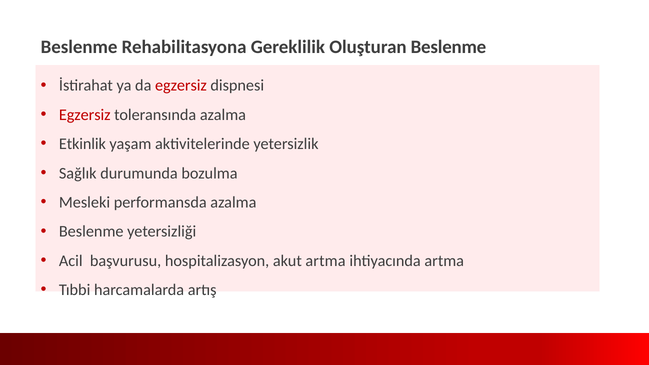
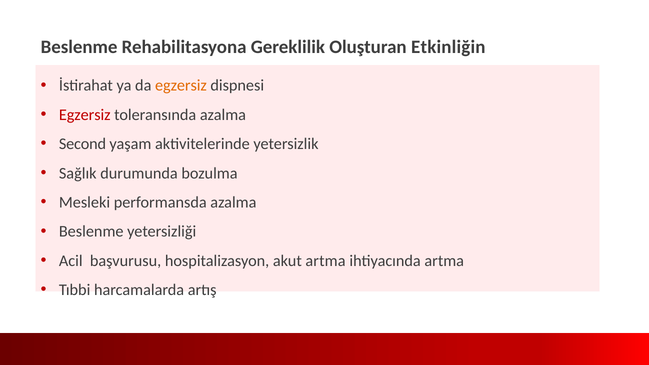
Oluşturan Beslenme: Beslenme -> Etkinliğin (448, 47)
egzersiz colour: red -> orange (181, 86)
Etkinlik: Etkinlik -> Second (82, 144)
